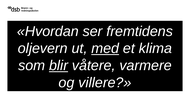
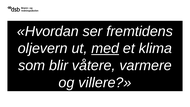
blir underline: present -> none (59, 65)
